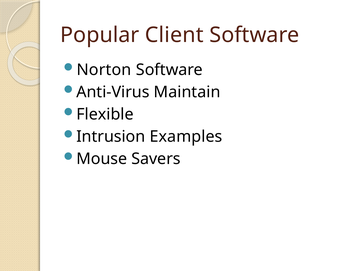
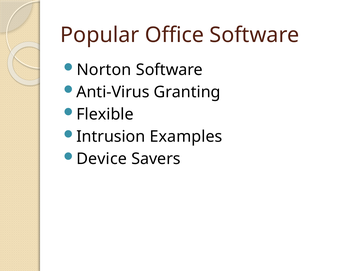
Client: Client -> Office (174, 35)
Maintain: Maintain -> Granting (187, 92)
Mouse: Mouse -> Device (102, 159)
